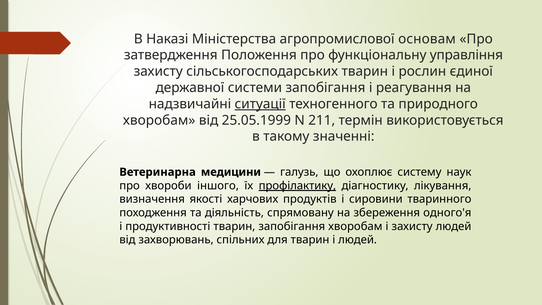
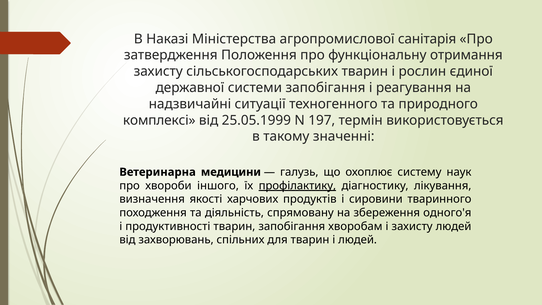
основам: основам -> санітарія (427, 39)
управління: управління -> отримання (466, 55)
ситуації underline: present -> none (260, 104)
хворобам: хворобам -> комплексі (159, 120)
211: 211 -> 197 (322, 120)
